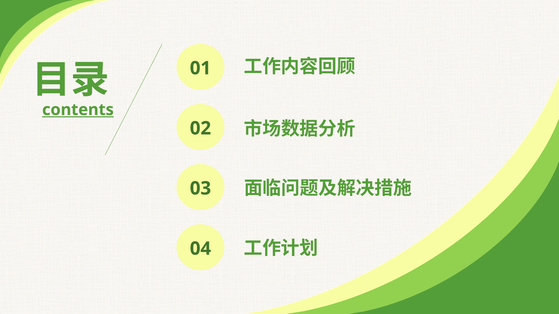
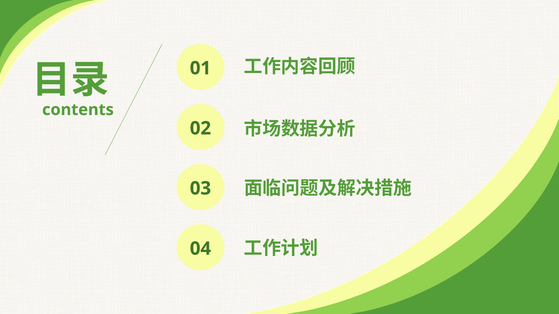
contents underline: present -> none (78, 110)
